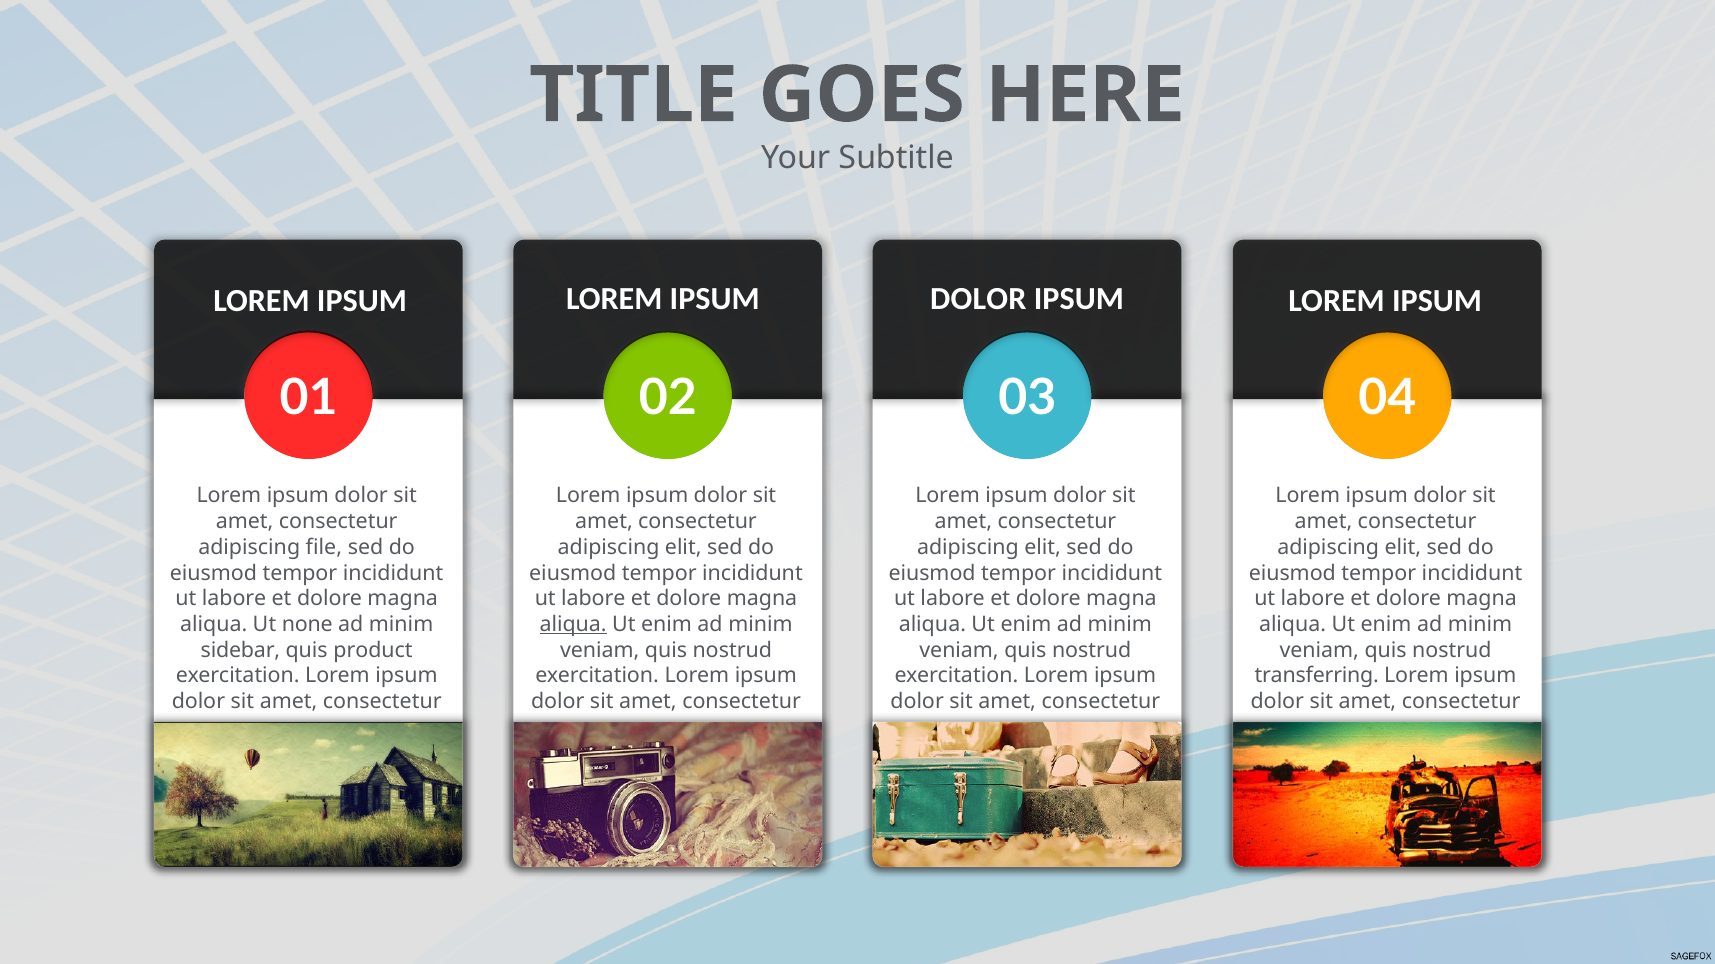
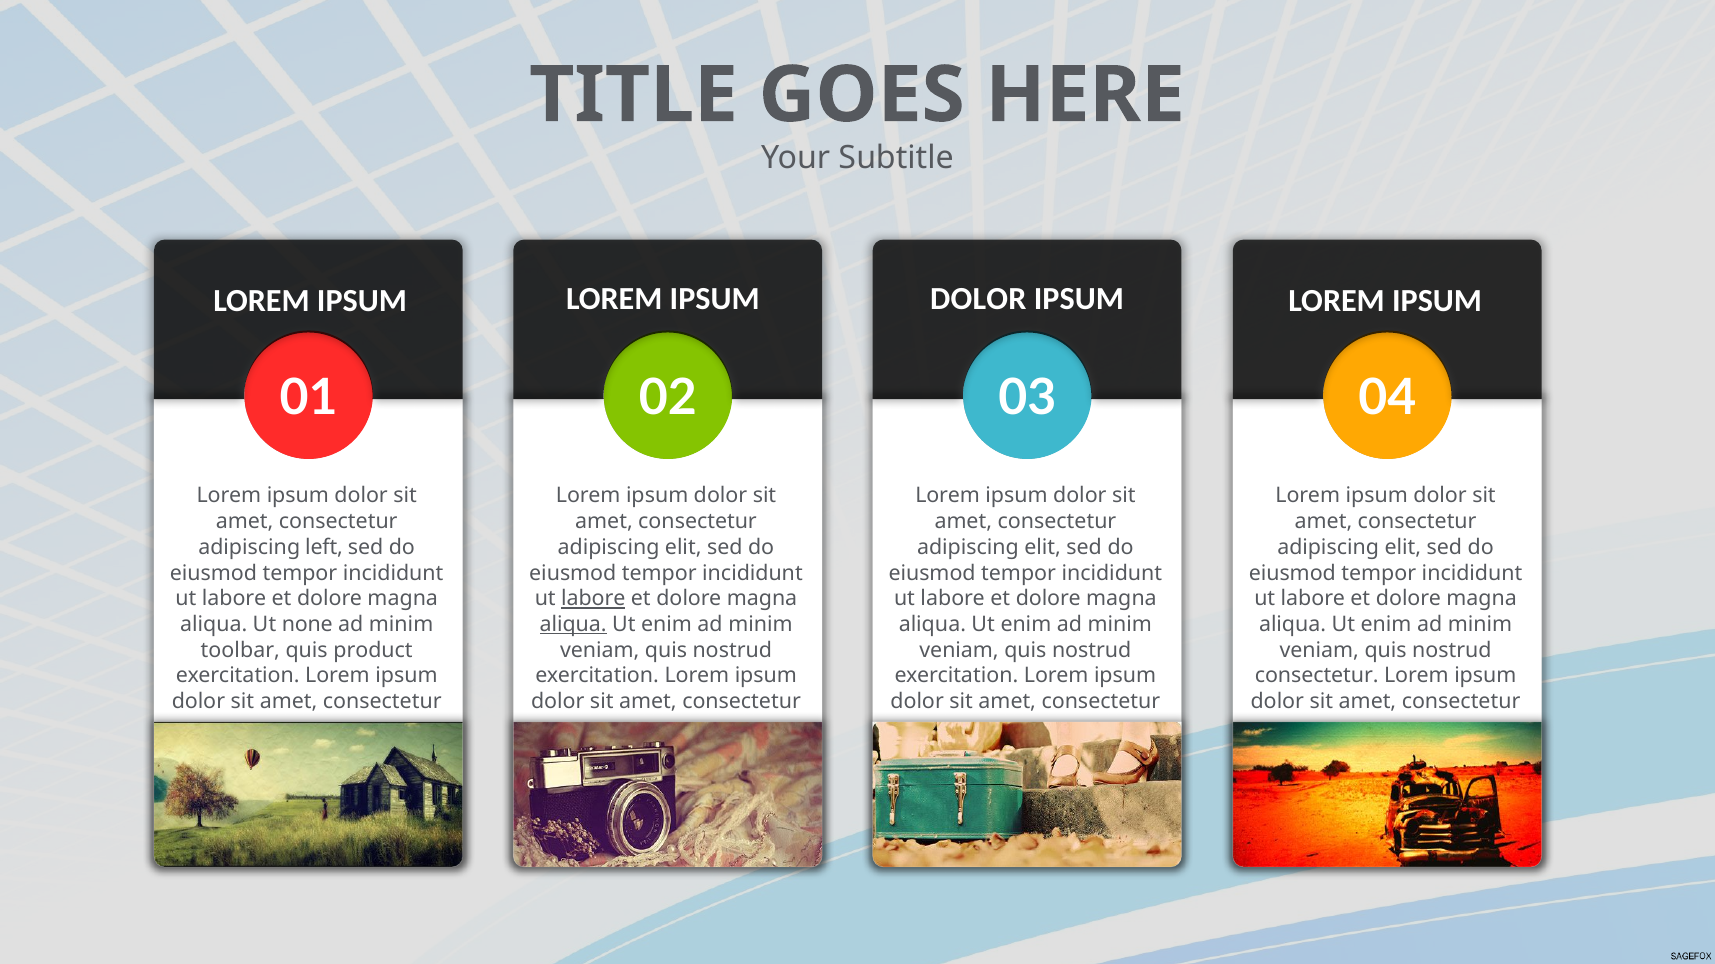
file: file -> left (324, 548)
labore underline: none -> present (593, 599)
sidebar: sidebar -> toolbar (240, 651)
transferring: transferring -> consectetur (1317, 676)
